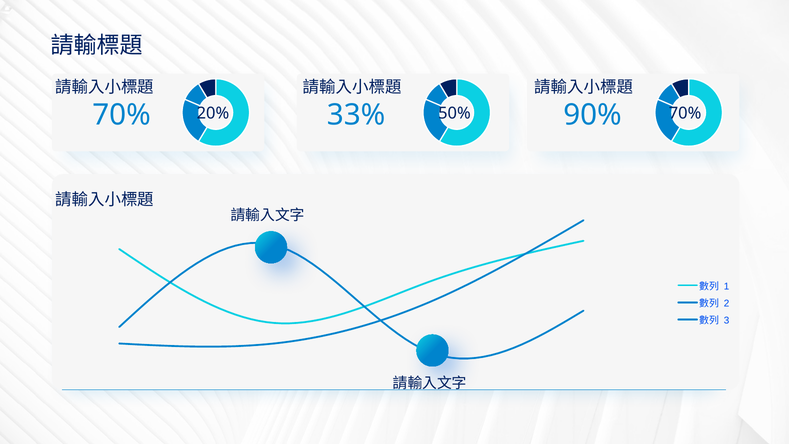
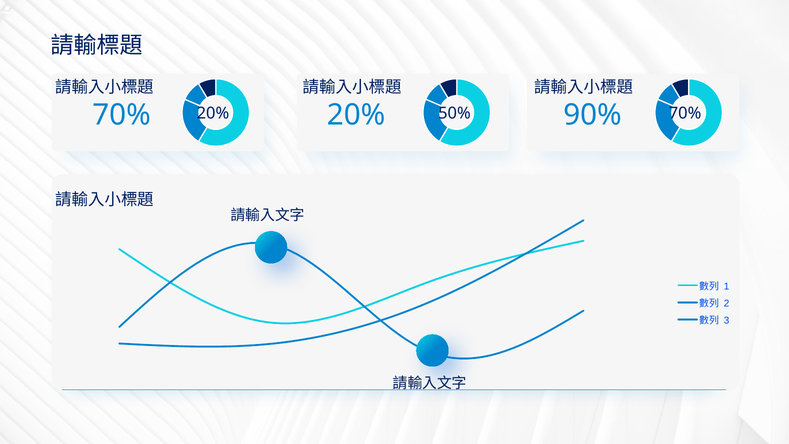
70% 33%: 33% -> 20% (356, 115)
